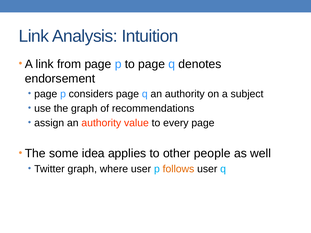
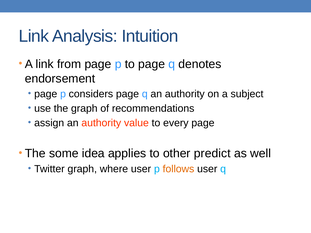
people: people -> predict (212, 154)
